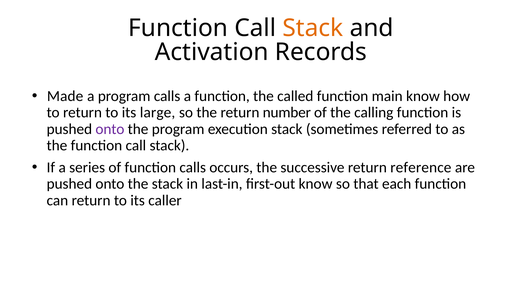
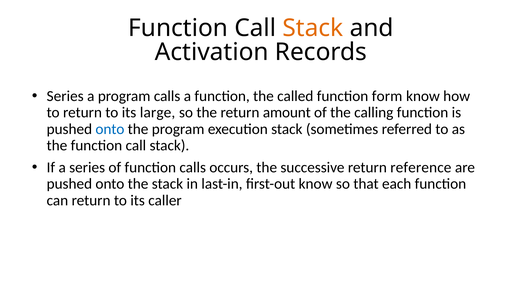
Made: Made -> Series (65, 96)
main: main -> form (387, 96)
number: number -> amount (287, 112)
onto colour: purple -> blue (110, 129)
